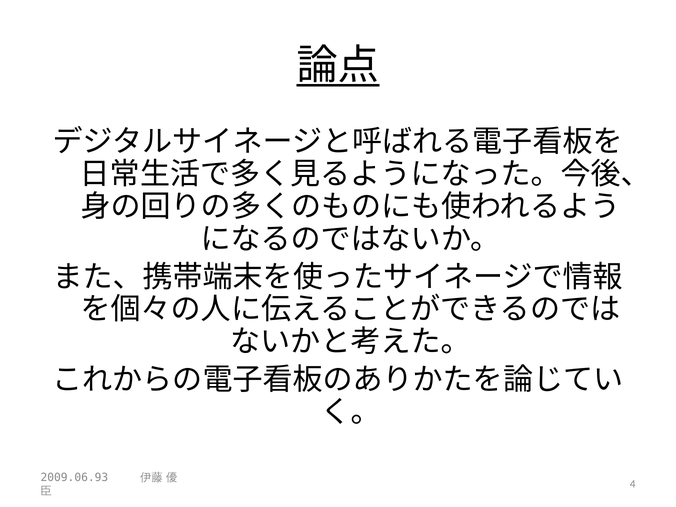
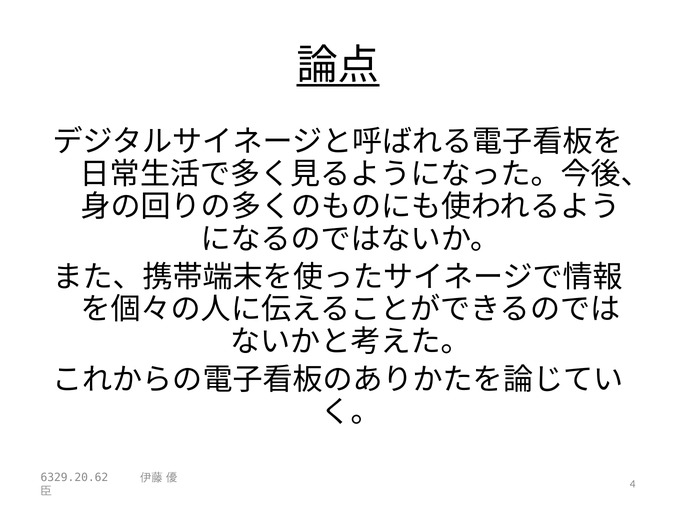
2009.06.93: 2009.06.93 -> 6329.20.62 (74, 477)
